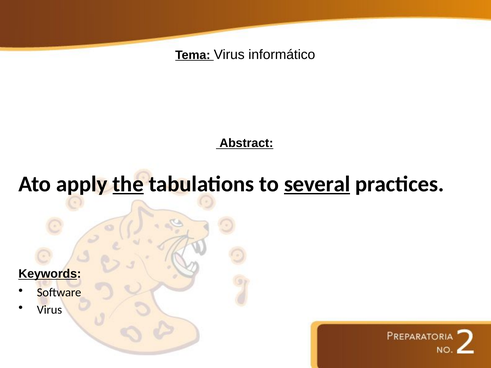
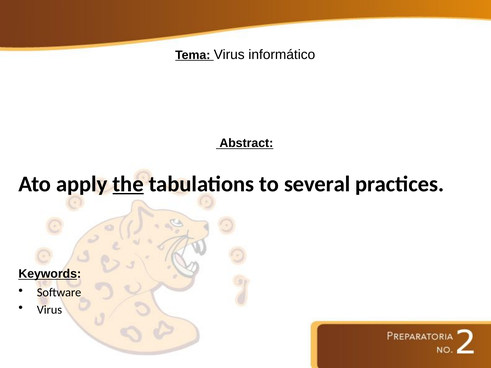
several underline: present -> none (317, 184)
